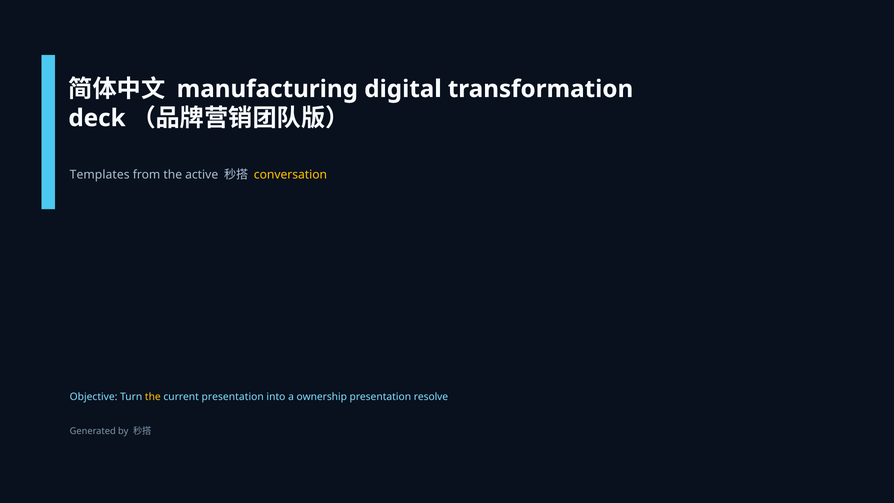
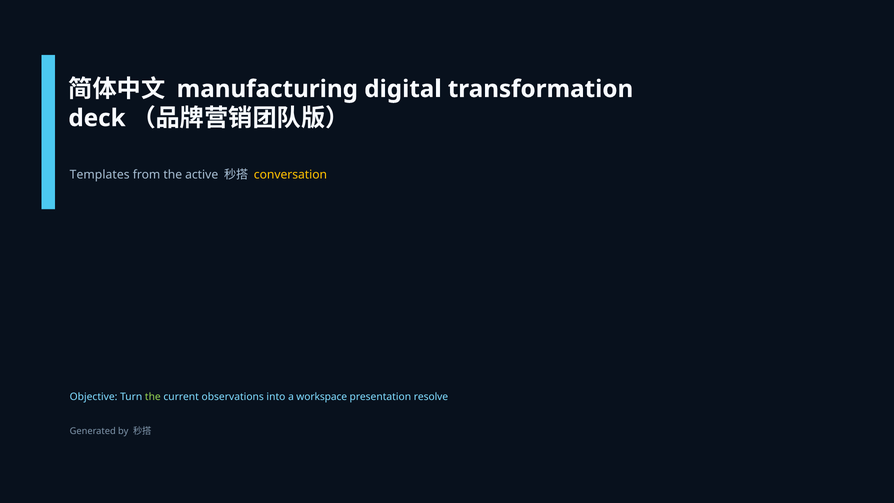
the colour: yellow -> light green (153, 397)
current presentation: presentation -> observations (233, 397)
ownership: ownership -> workspace (322, 397)
